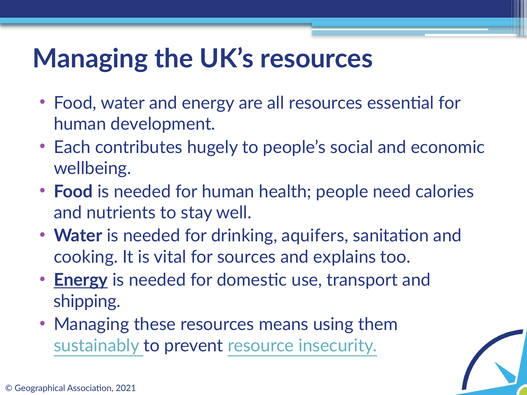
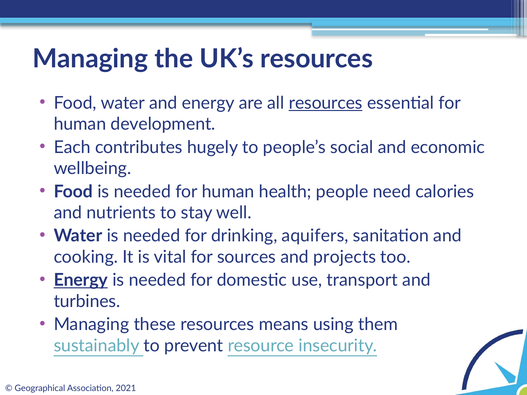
resources underline: none -> present (326, 103)
explains: explains -> projects (345, 257)
shipping: shipping -> turbines (87, 301)
